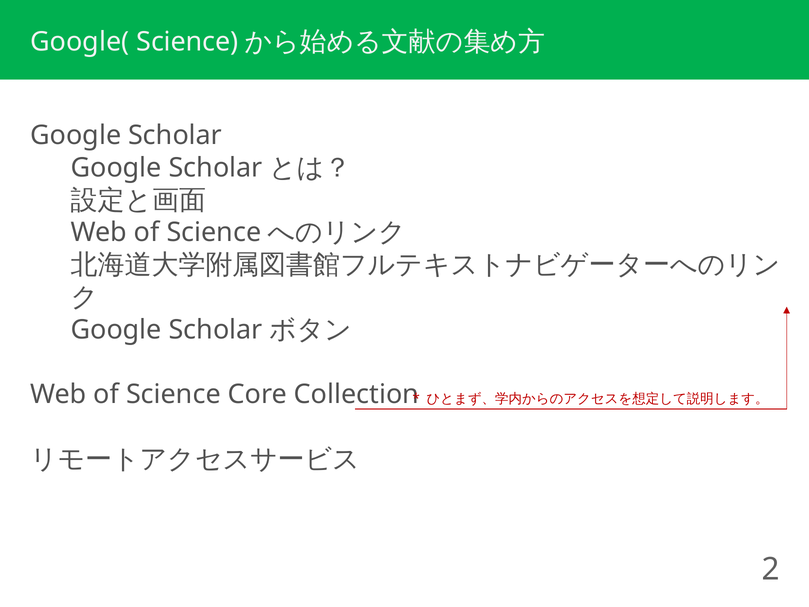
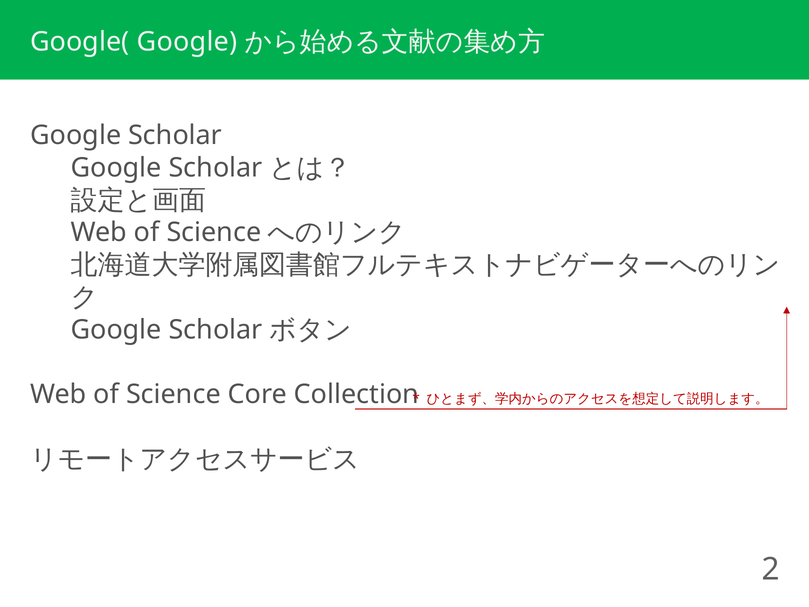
Google( Science: Science -> Google (187, 42)
